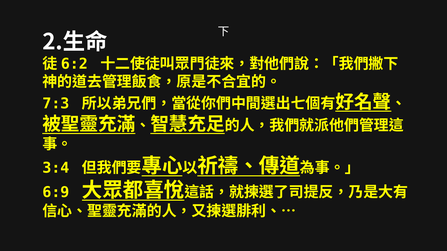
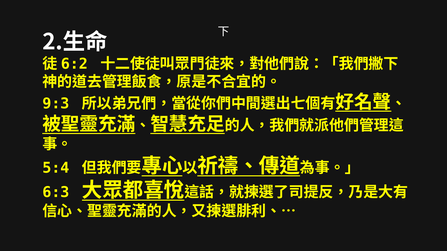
7:3: 7:3 -> 9:3 (56, 104)
3:4: 3:4 -> 5:4 (56, 168)
6:9: 6:9 -> 6:3 (56, 193)
